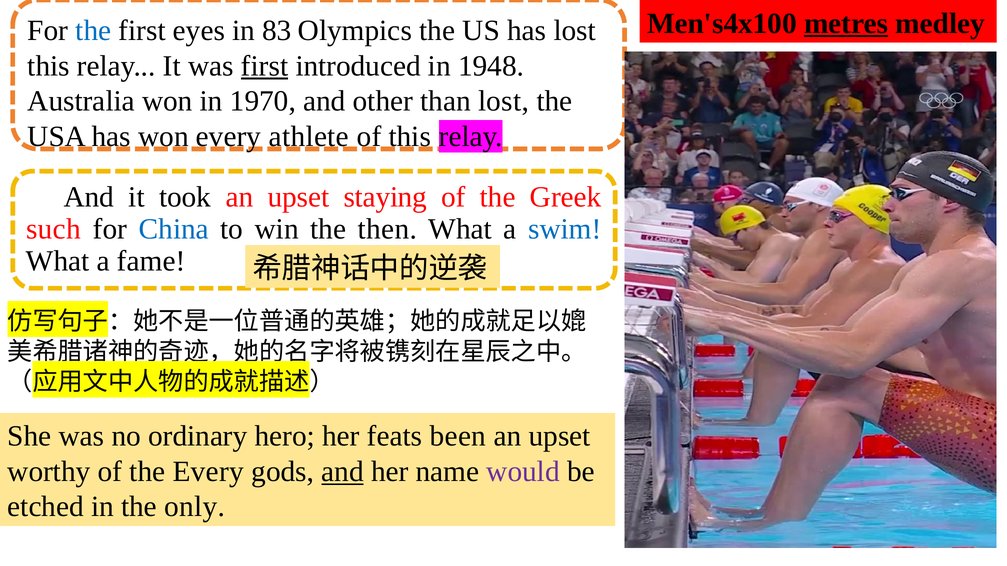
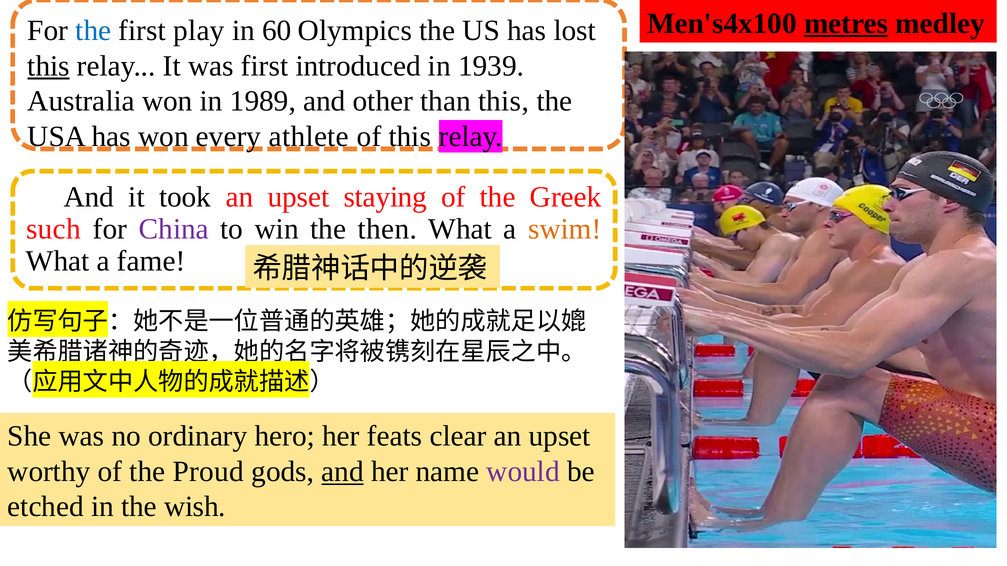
eyes: eyes -> play (199, 31)
83: 83 -> 60 (277, 31)
this underline: none -> present (49, 66)
first underline: present -> none (265, 66)
1948: 1948 -> 1939 (491, 66)
1970: 1970 -> 1989 (263, 101)
than lost: lost -> this (503, 101)
China colour: blue -> purple (174, 229)
swim colour: blue -> orange (565, 229)
been: been -> clear (458, 437)
the Every: Every -> Proud (208, 472)
only: only -> wish (195, 507)
